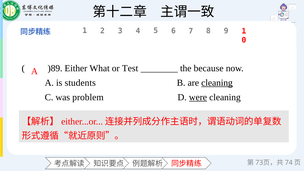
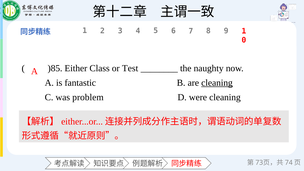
)89: )89 -> )85 (55, 68)
What: What -> Class (100, 68)
because: because -> naughty (209, 68)
students: students -> fantastic (80, 83)
were underline: present -> none (198, 97)
